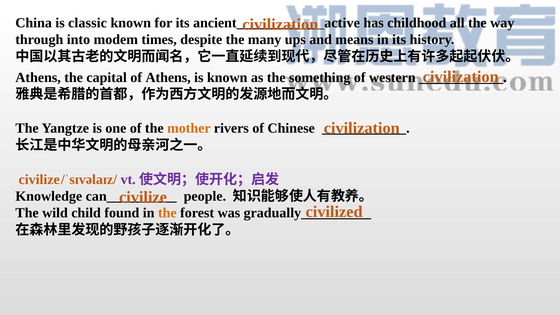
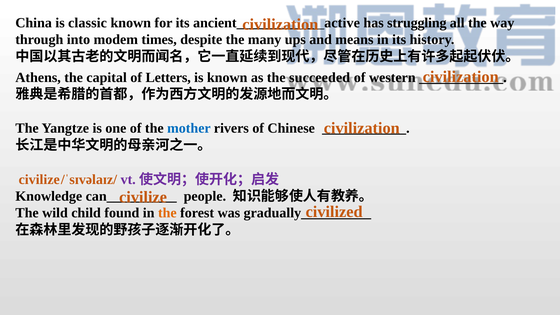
childhood: childhood -> struggling (417, 23)
of Athens: Athens -> Letters (168, 77)
something: something -> succeeded (320, 77)
mother colour: orange -> blue (189, 128)
